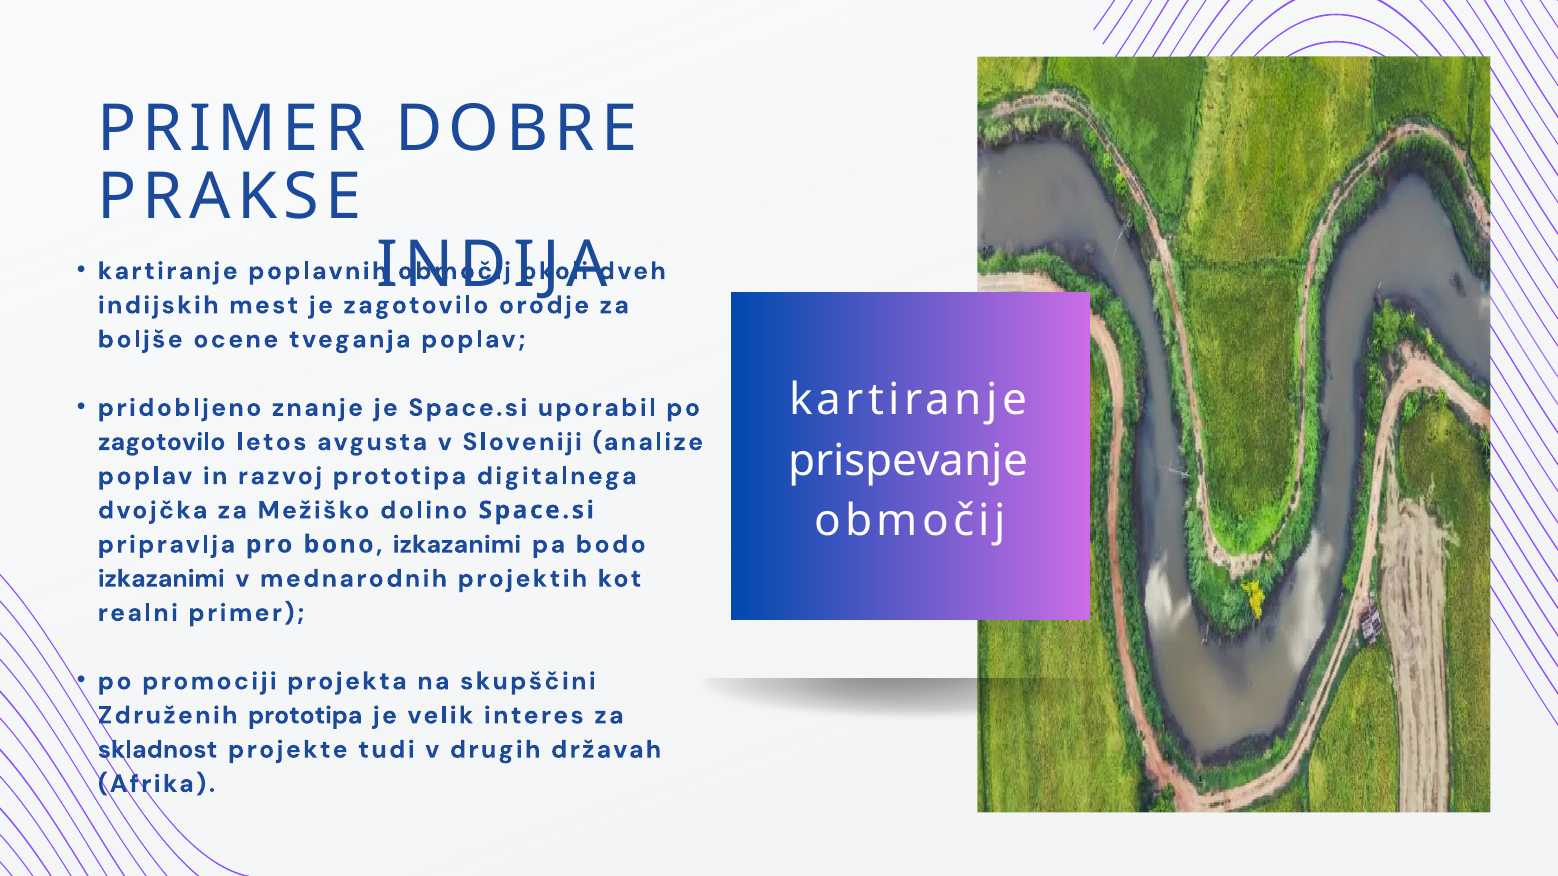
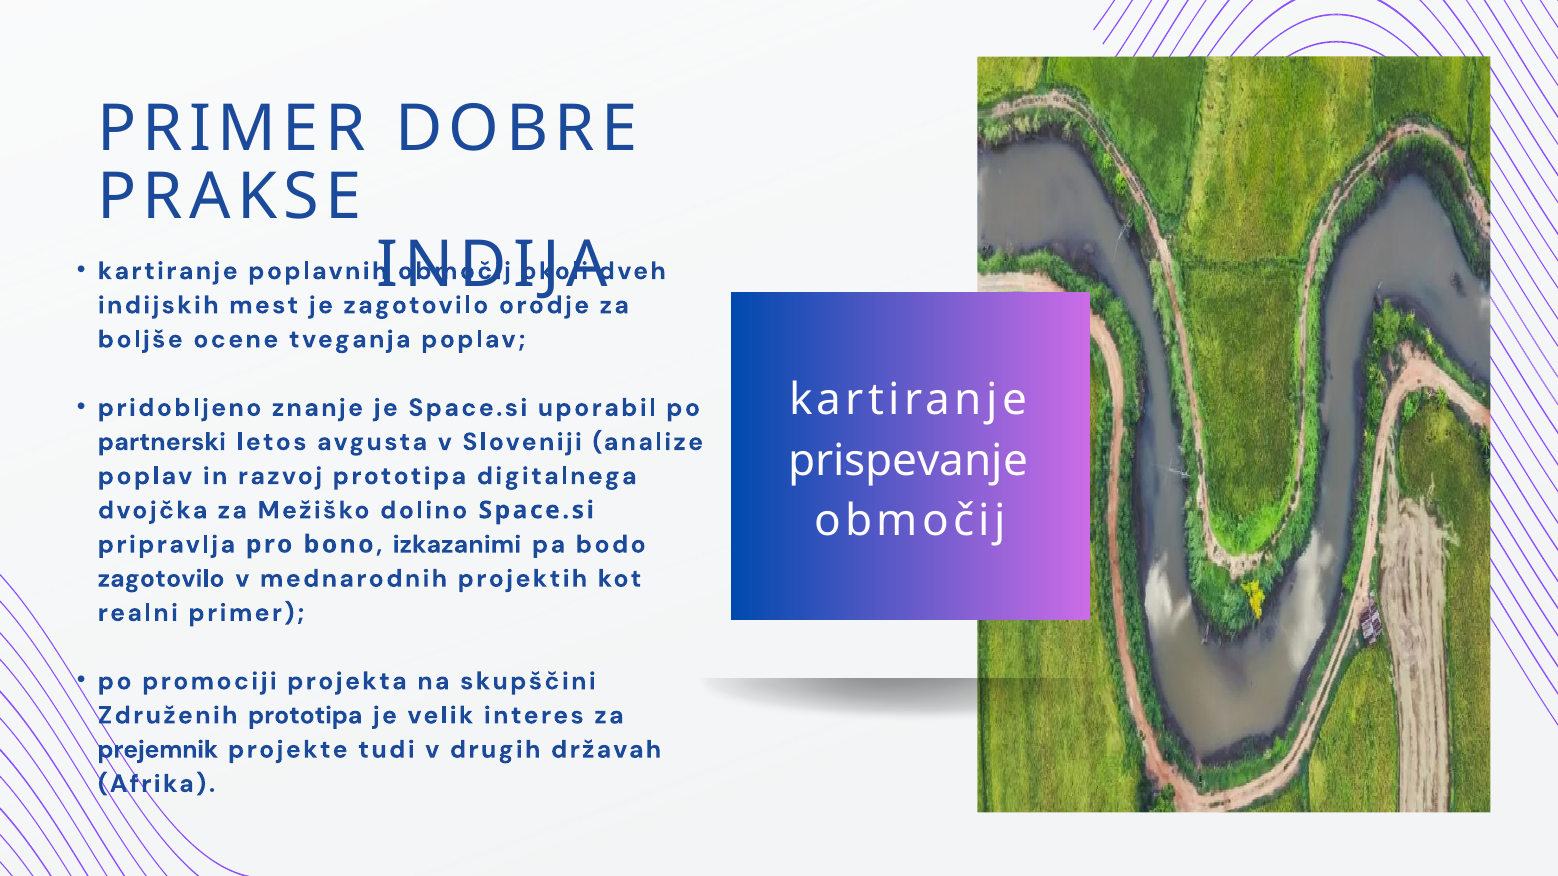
zagotovilo: zagotovilo -> partnerski (162, 442)
izkazanimi: izkazanimi -> zagotovilo (161, 579)
skladnost: skladnost -> prejemnik (158, 750)
